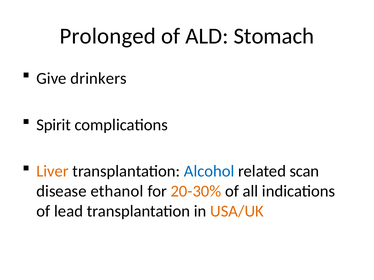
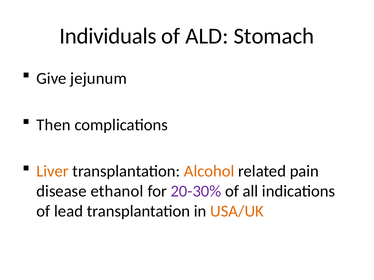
Prolonged: Prolonged -> Individuals (108, 36)
drinkers: drinkers -> jejunum (99, 78)
Spirit: Spirit -> Then (54, 125)
Alcohol colour: blue -> orange (209, 172)
scan: scan -> pain (304, 172)
20-30% colour: orange -> purple (196, 192)
